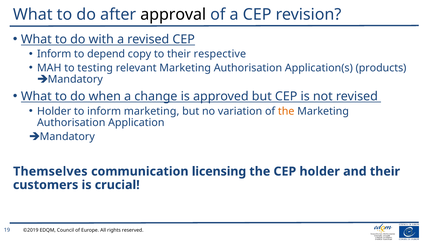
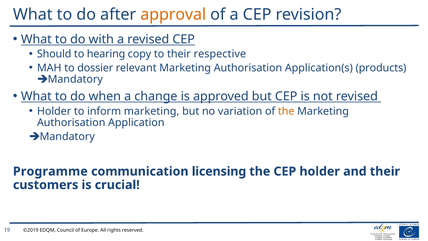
approval colour: black -> orange (173, 15)
Inform: Inform -> Should (54, 54)
depend: depend -> hearing (106, 54)
testing: testing -> dossier (95, 68)
Themselves: Themselves -> Programme (50, 171)
